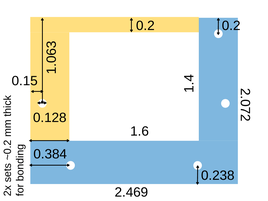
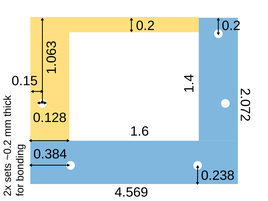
2.469: 2.469 -> 4.569 (131, 192)
